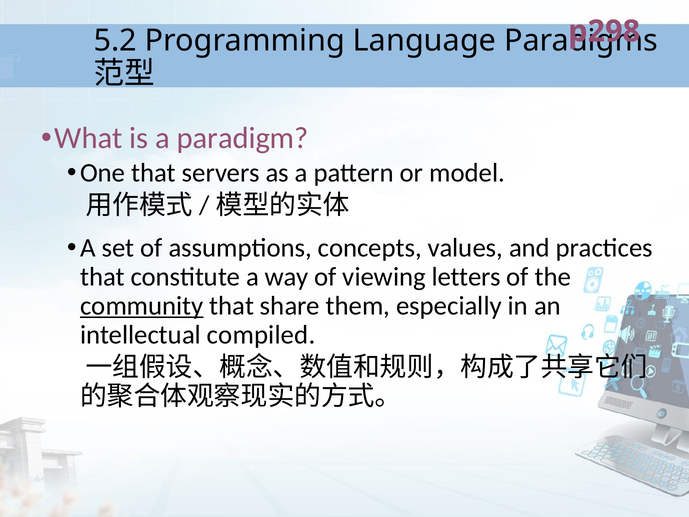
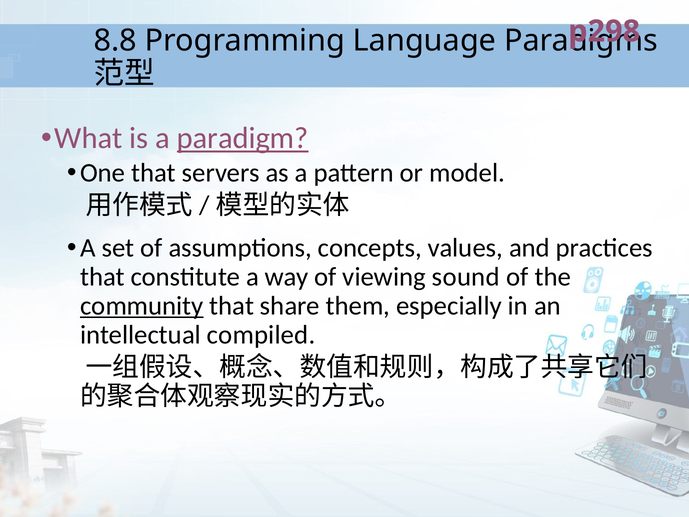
5.2: 5.2 -> 8.8 (115, 41)
paradigm underline: none -> present (243, 138)
letters: letters -> sound (466, 277)
